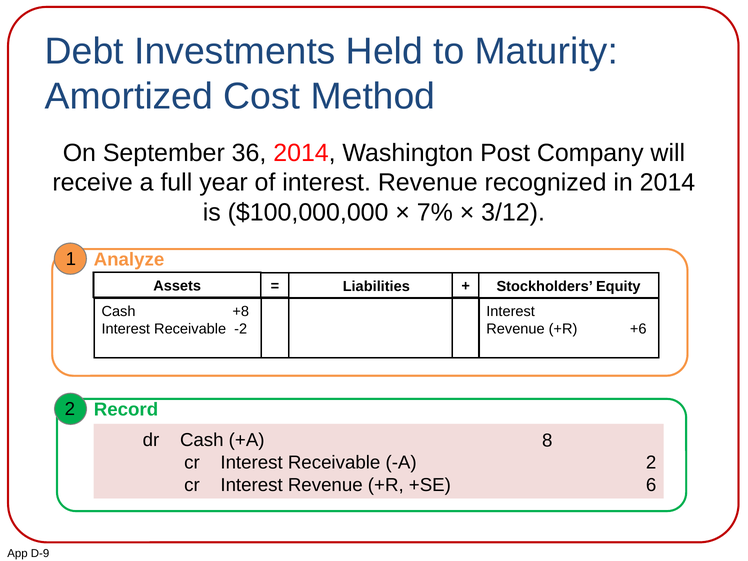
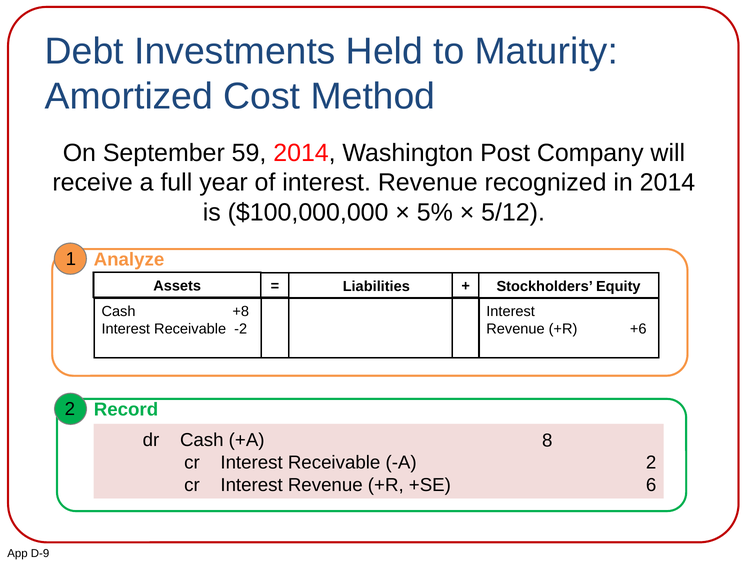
36: 36 -> 59 (249, 153)
7%: 7% -> 5% (435, 213)
3/12: 3/12 -> 5/12 (513, 213)
